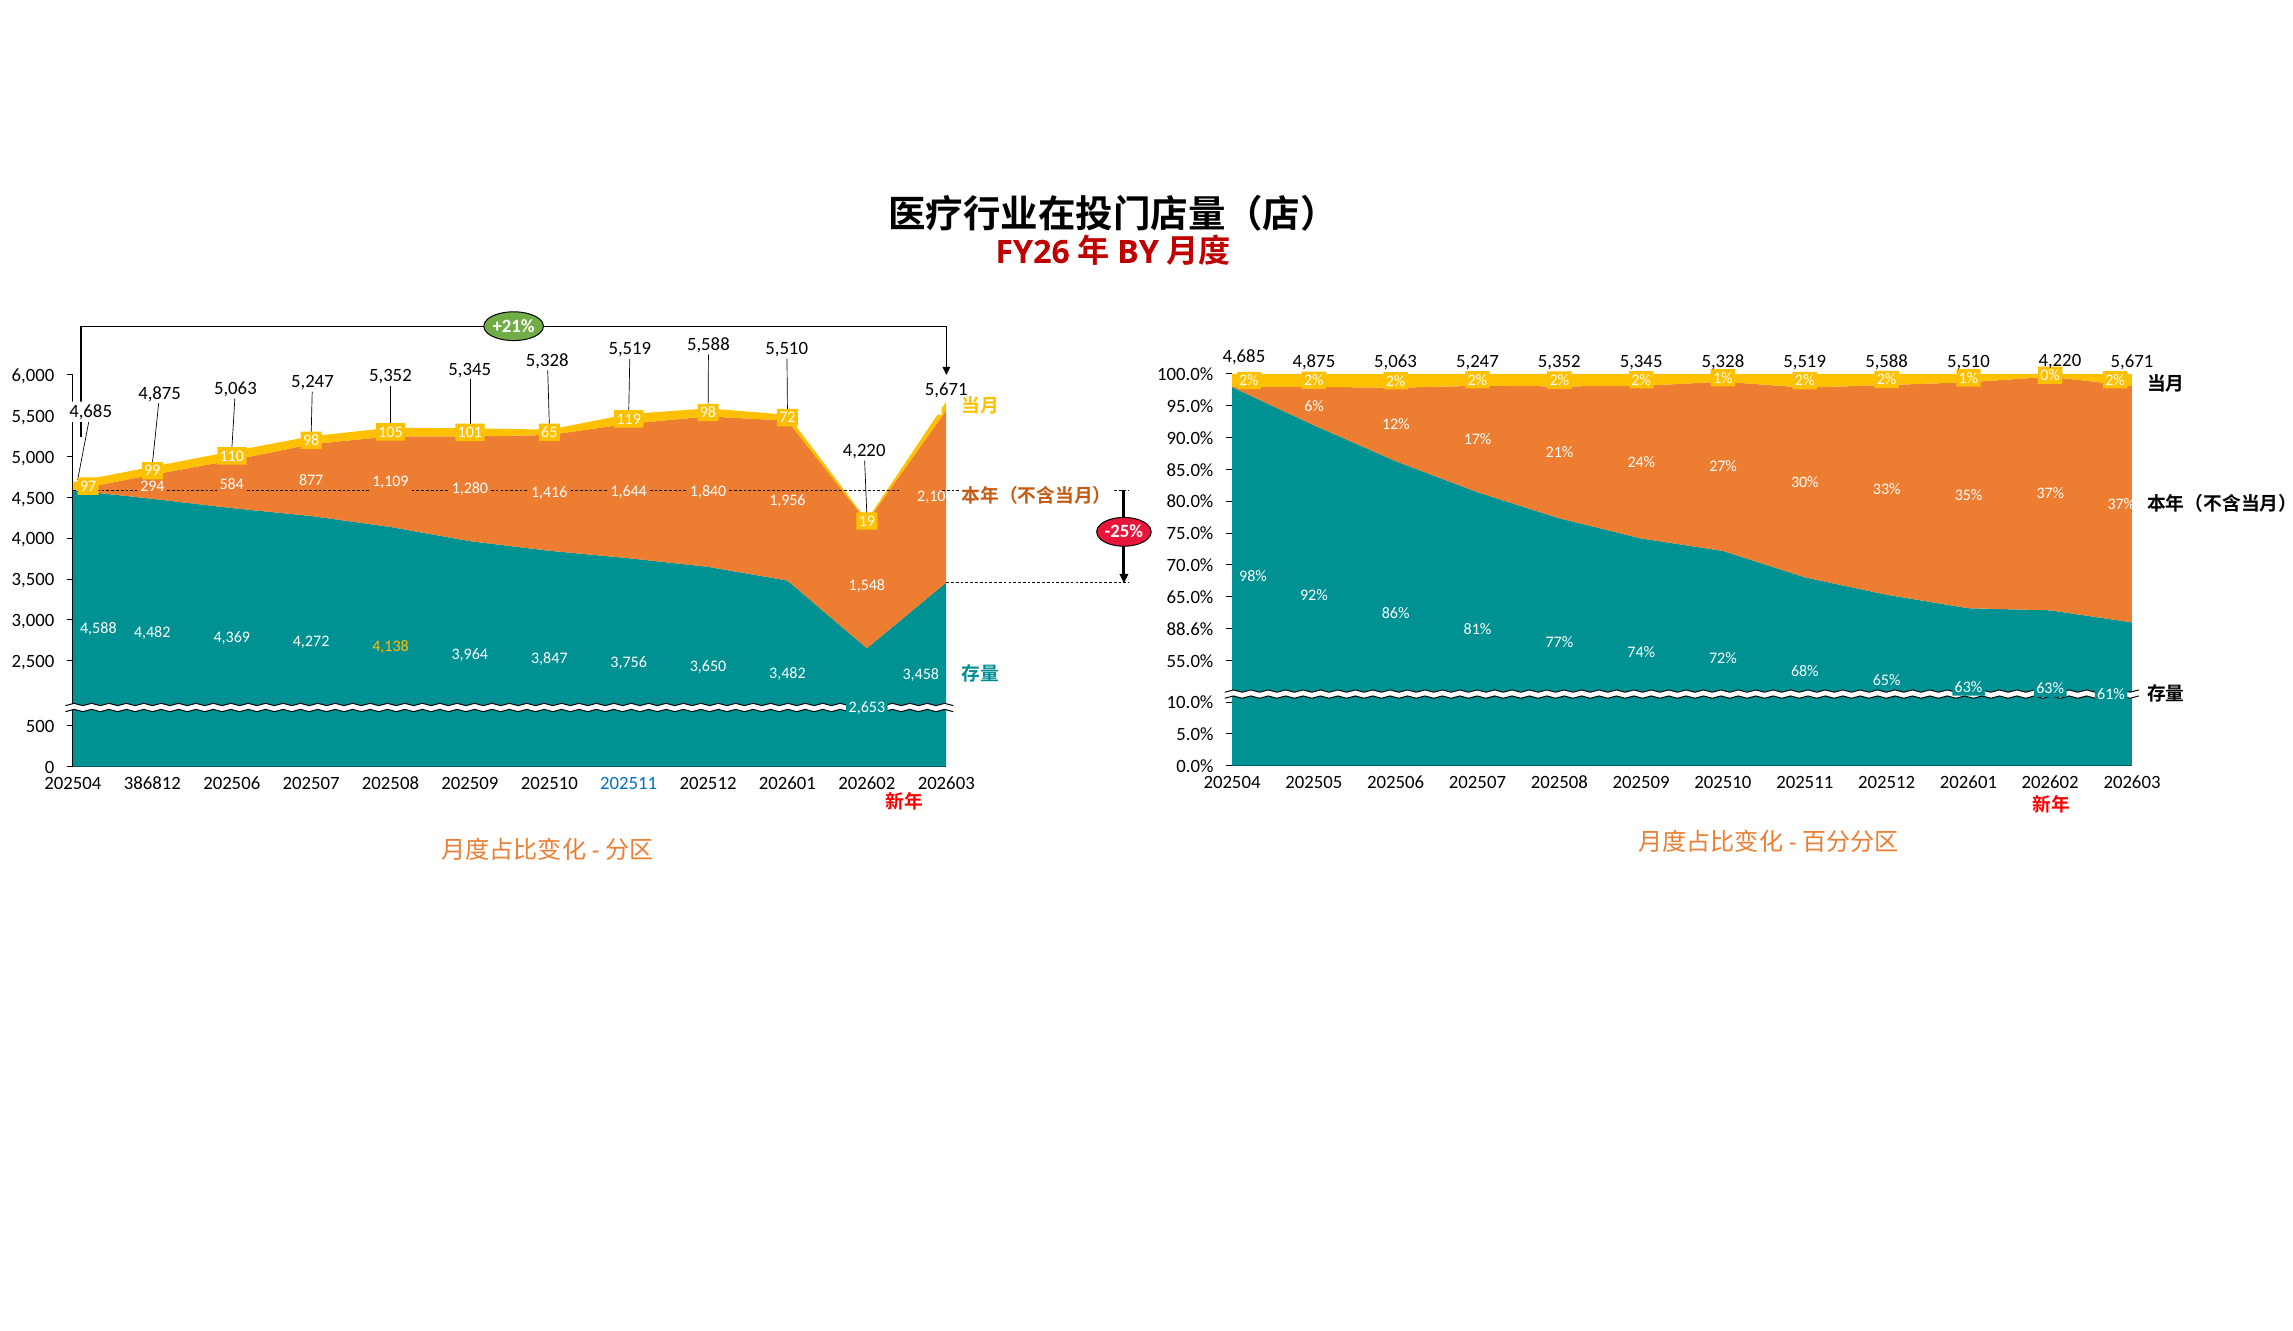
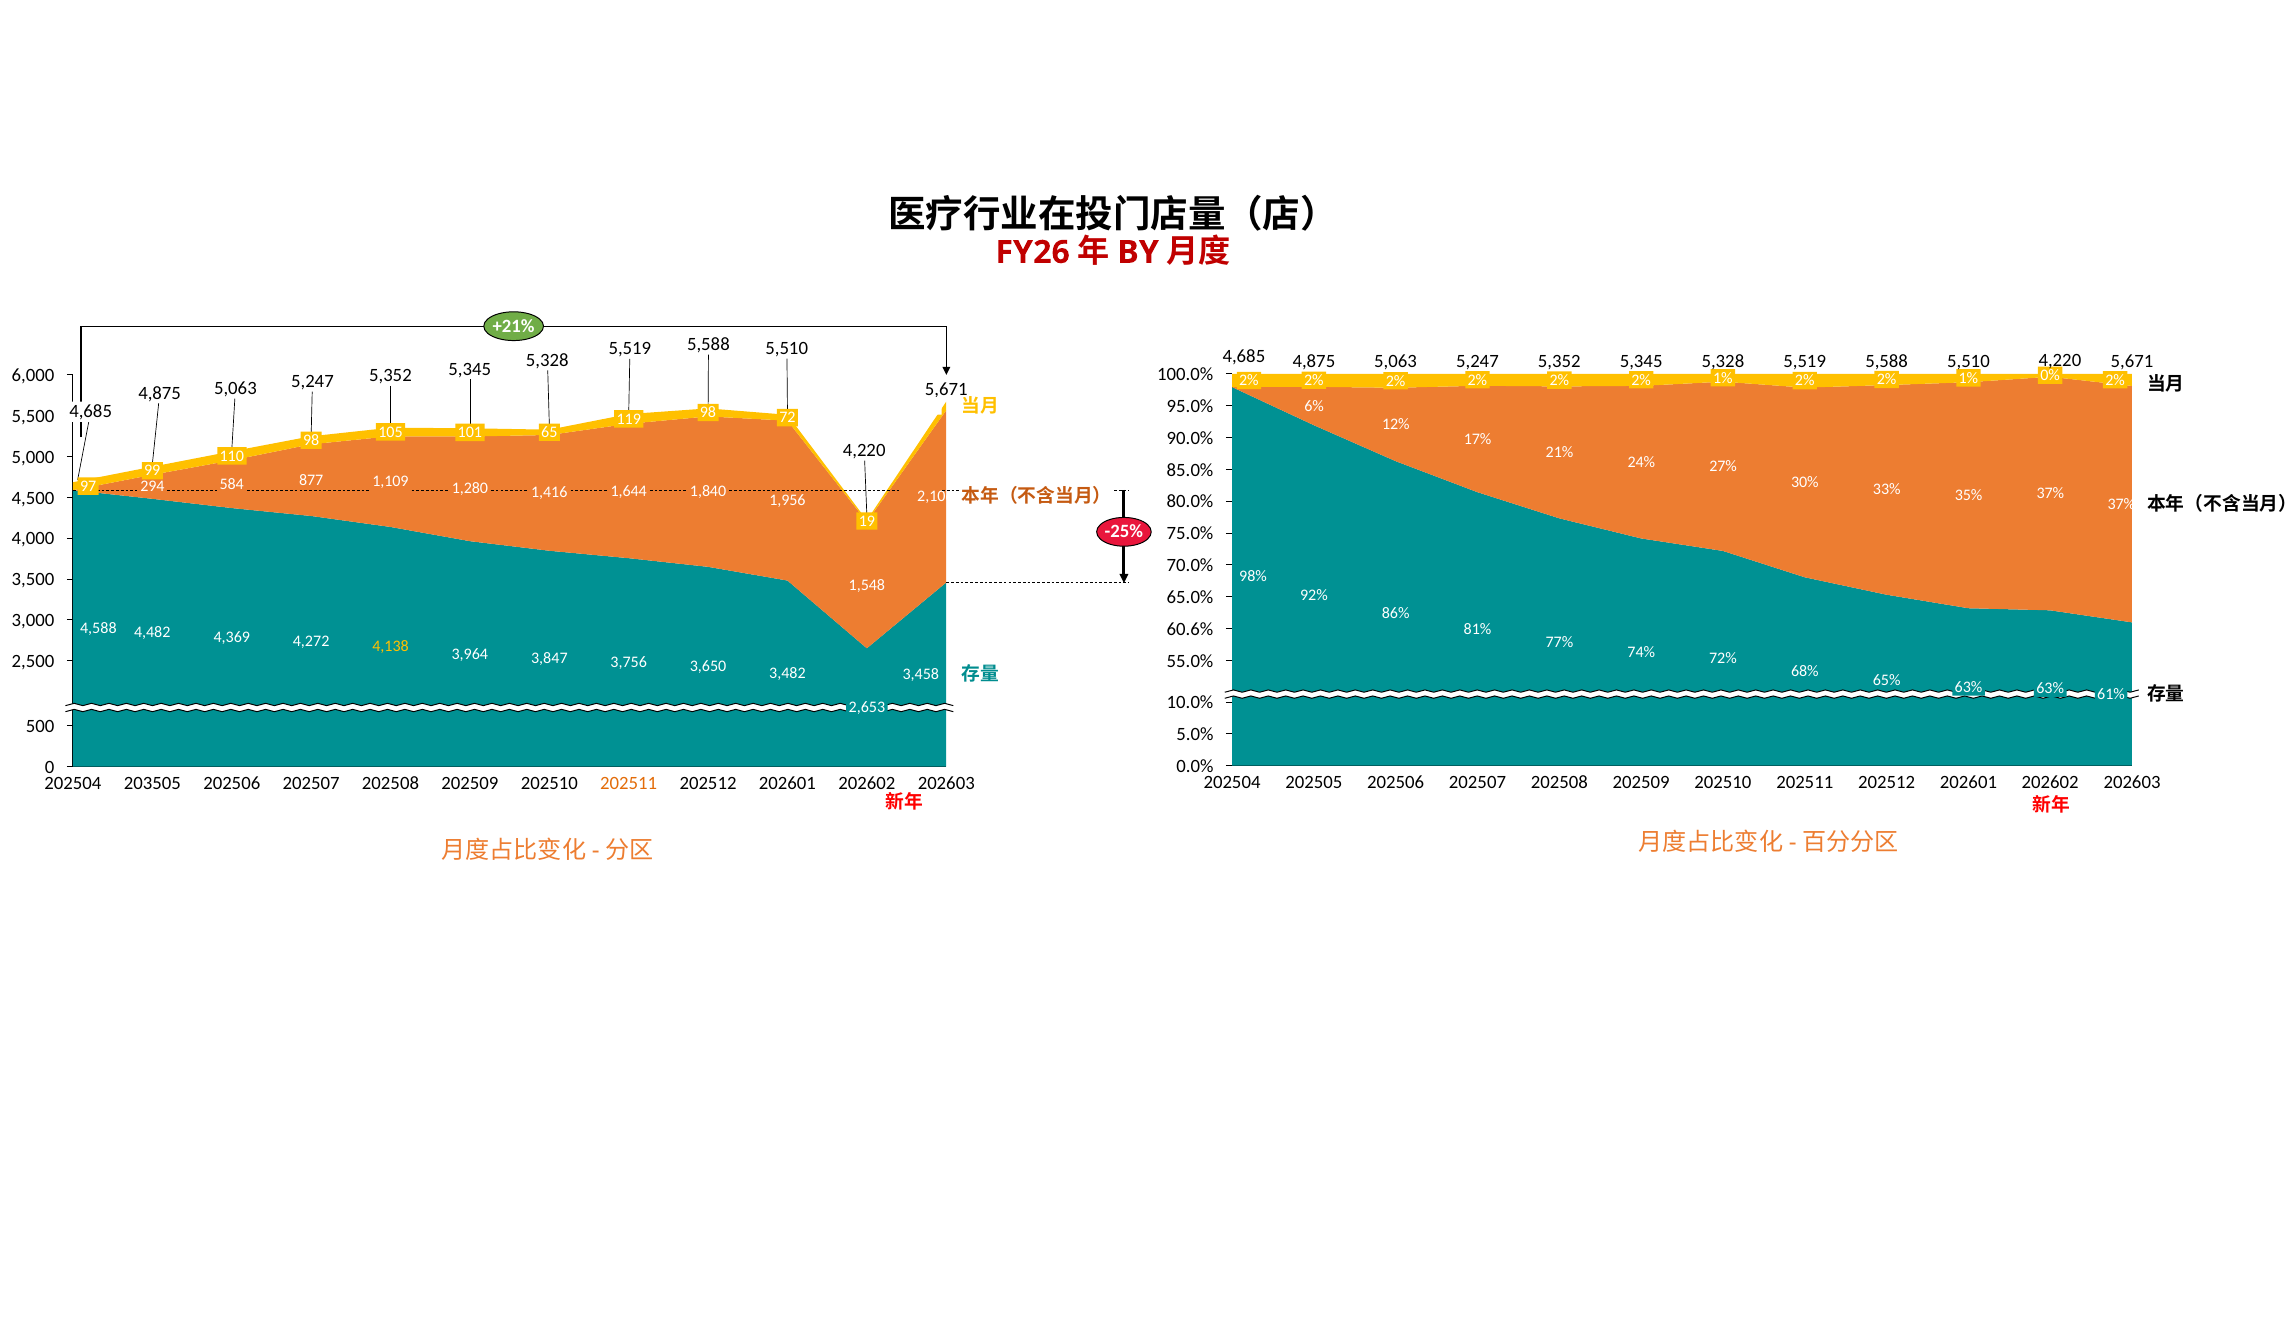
88.6%: 88.6% -> 60.6% (1190, 629)
386812: 386812 -> 203505 (152, 783)
202511 colour: blue -> orange (629, 783)
